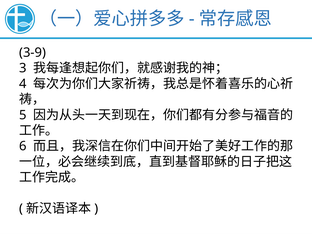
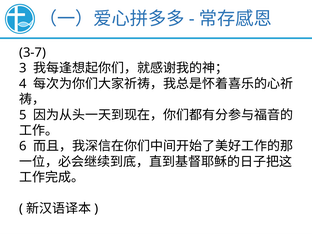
3-9: 3-9 -> 3-7 (33, 53)
